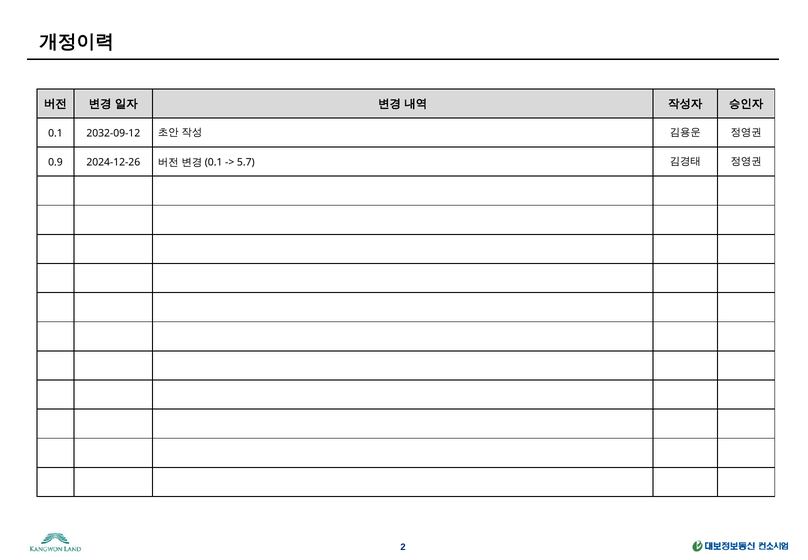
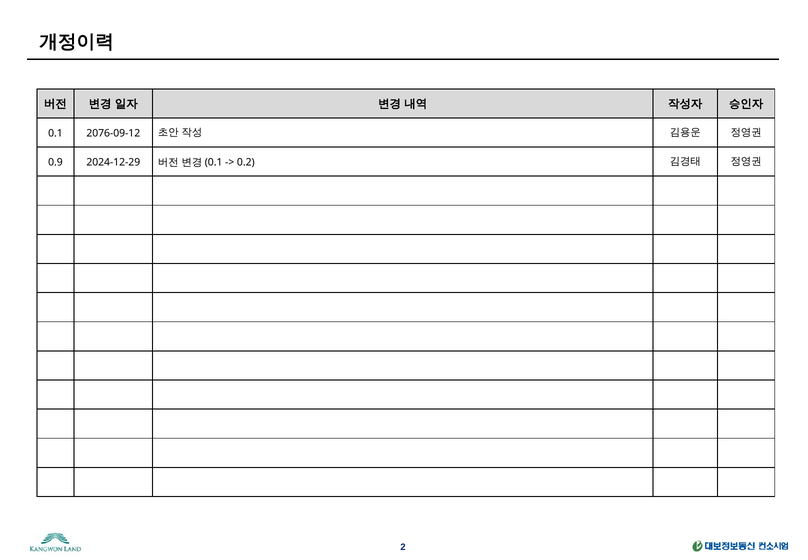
2032-09-12: 2032-09-12 -> 2076-09-12 (113, 133)
2024-12-26: 2024-12-26 -> 2024-12-29 (113, 162)
5.7: 5.7 -> 0.2 (246, 162)
